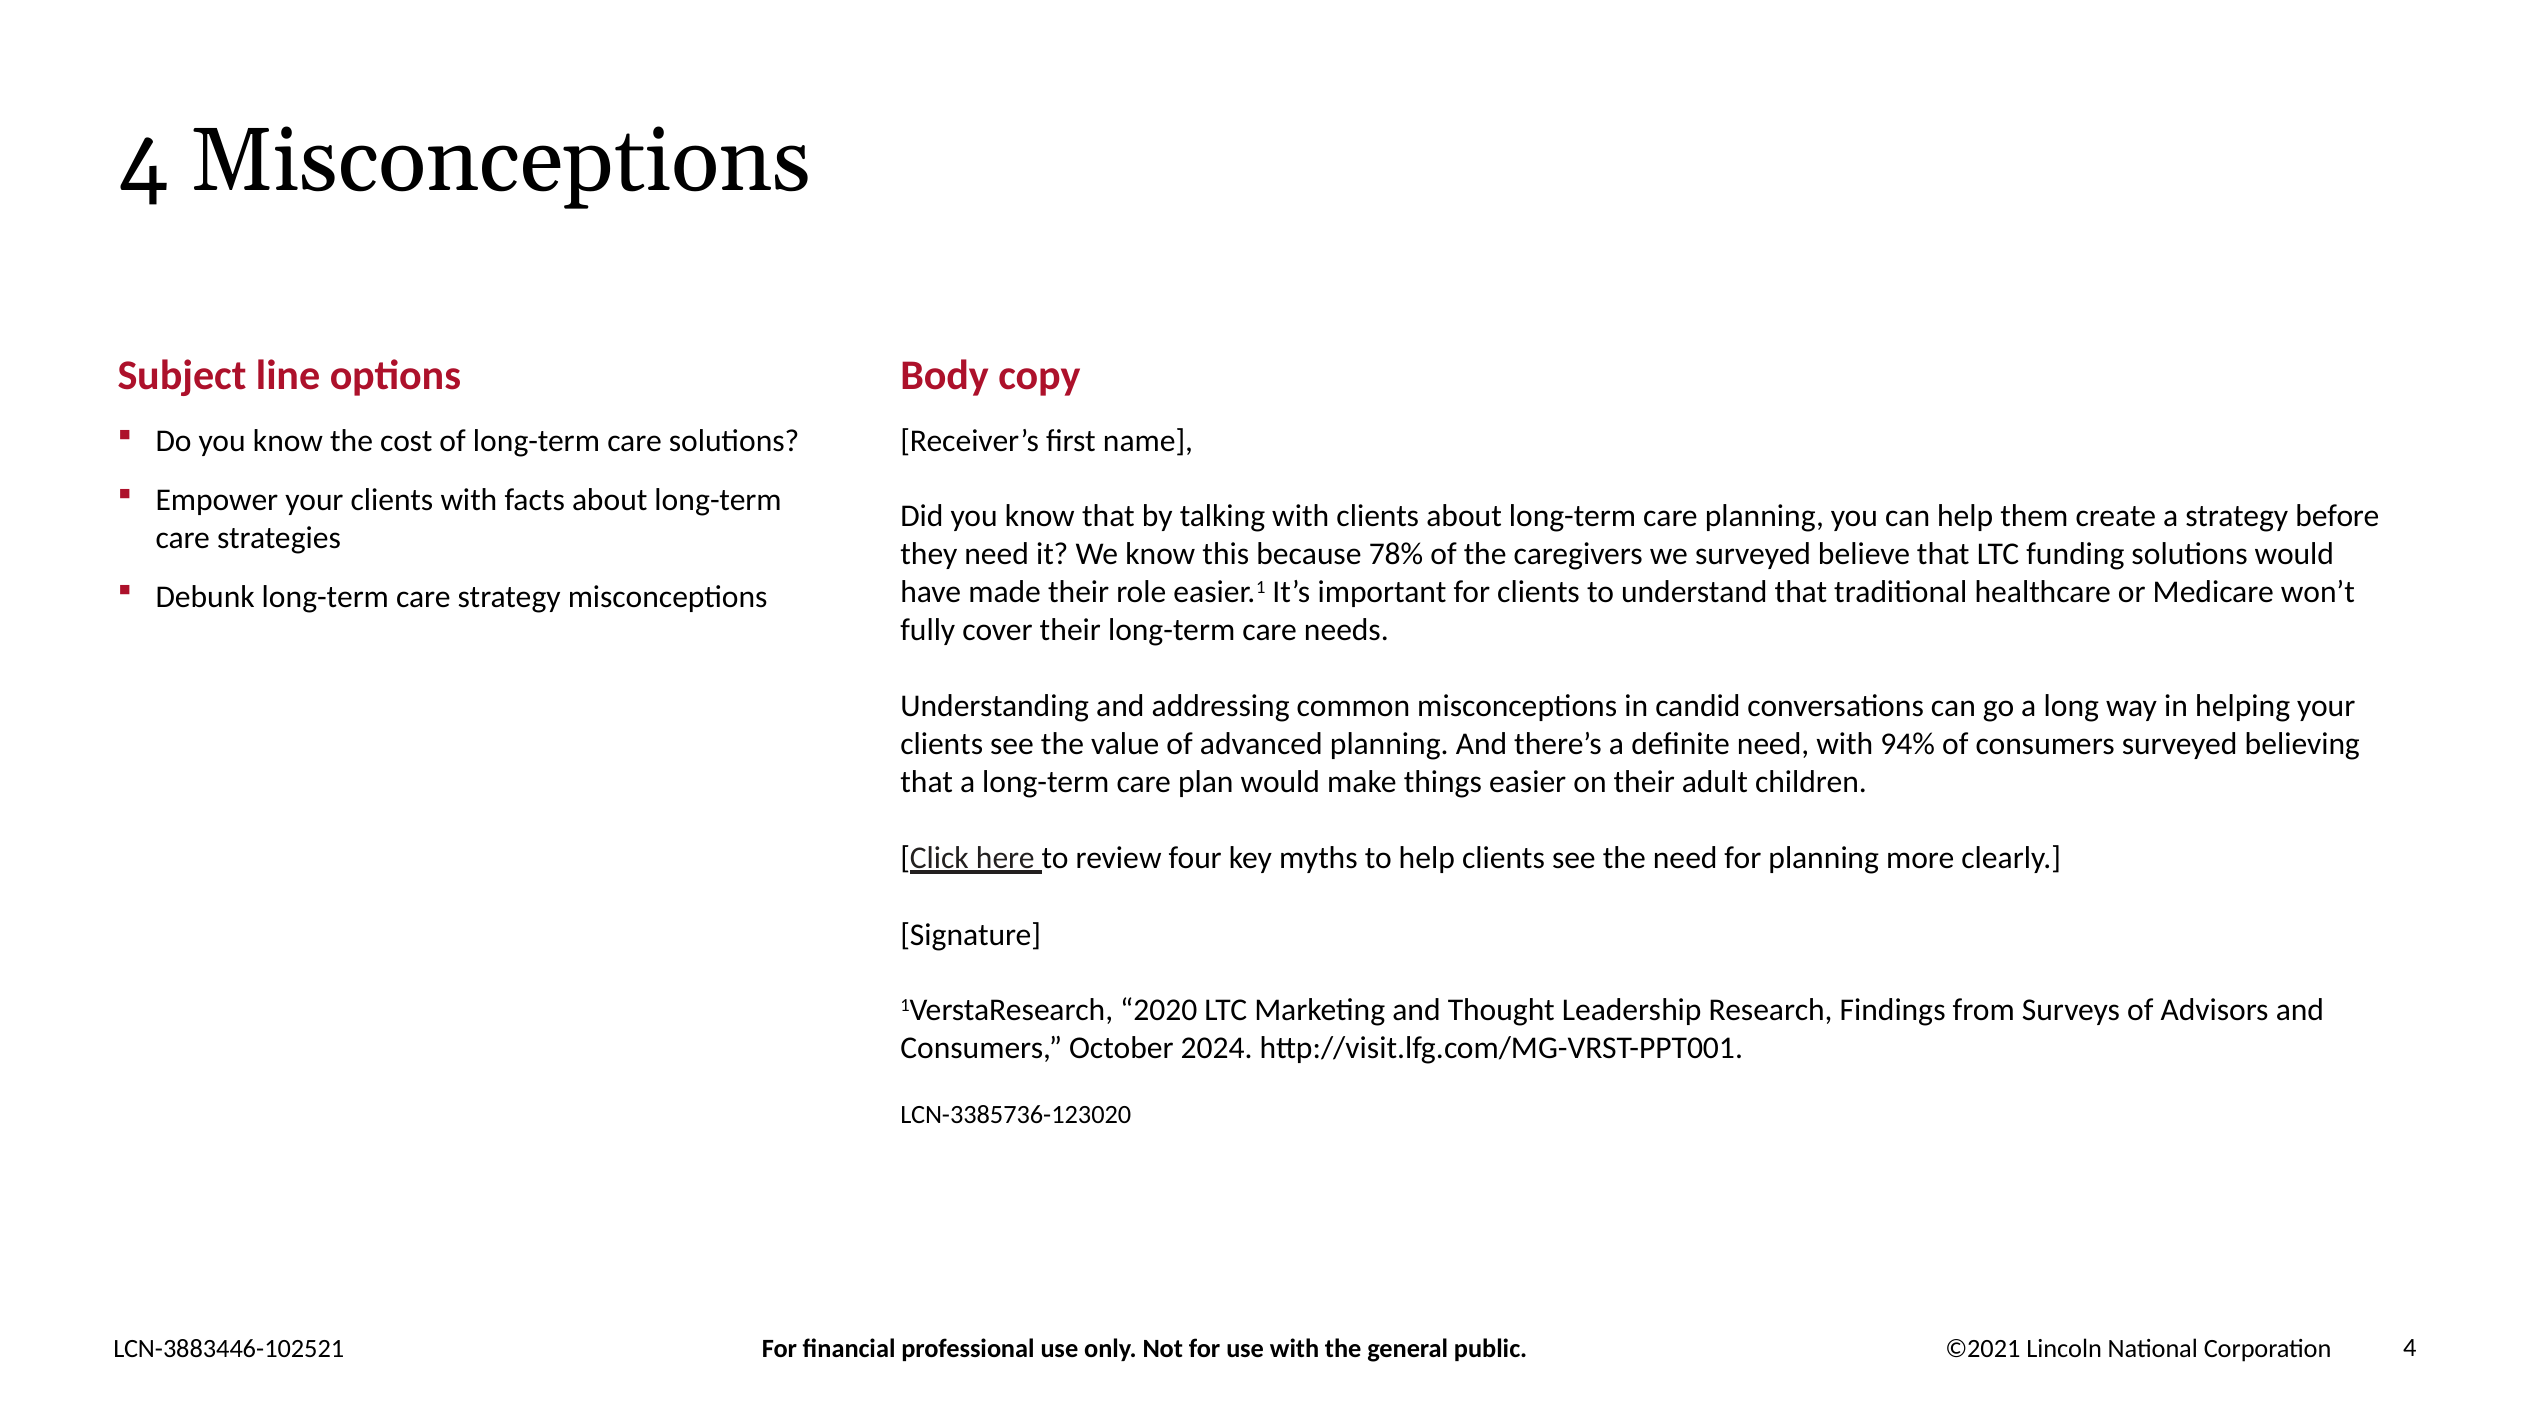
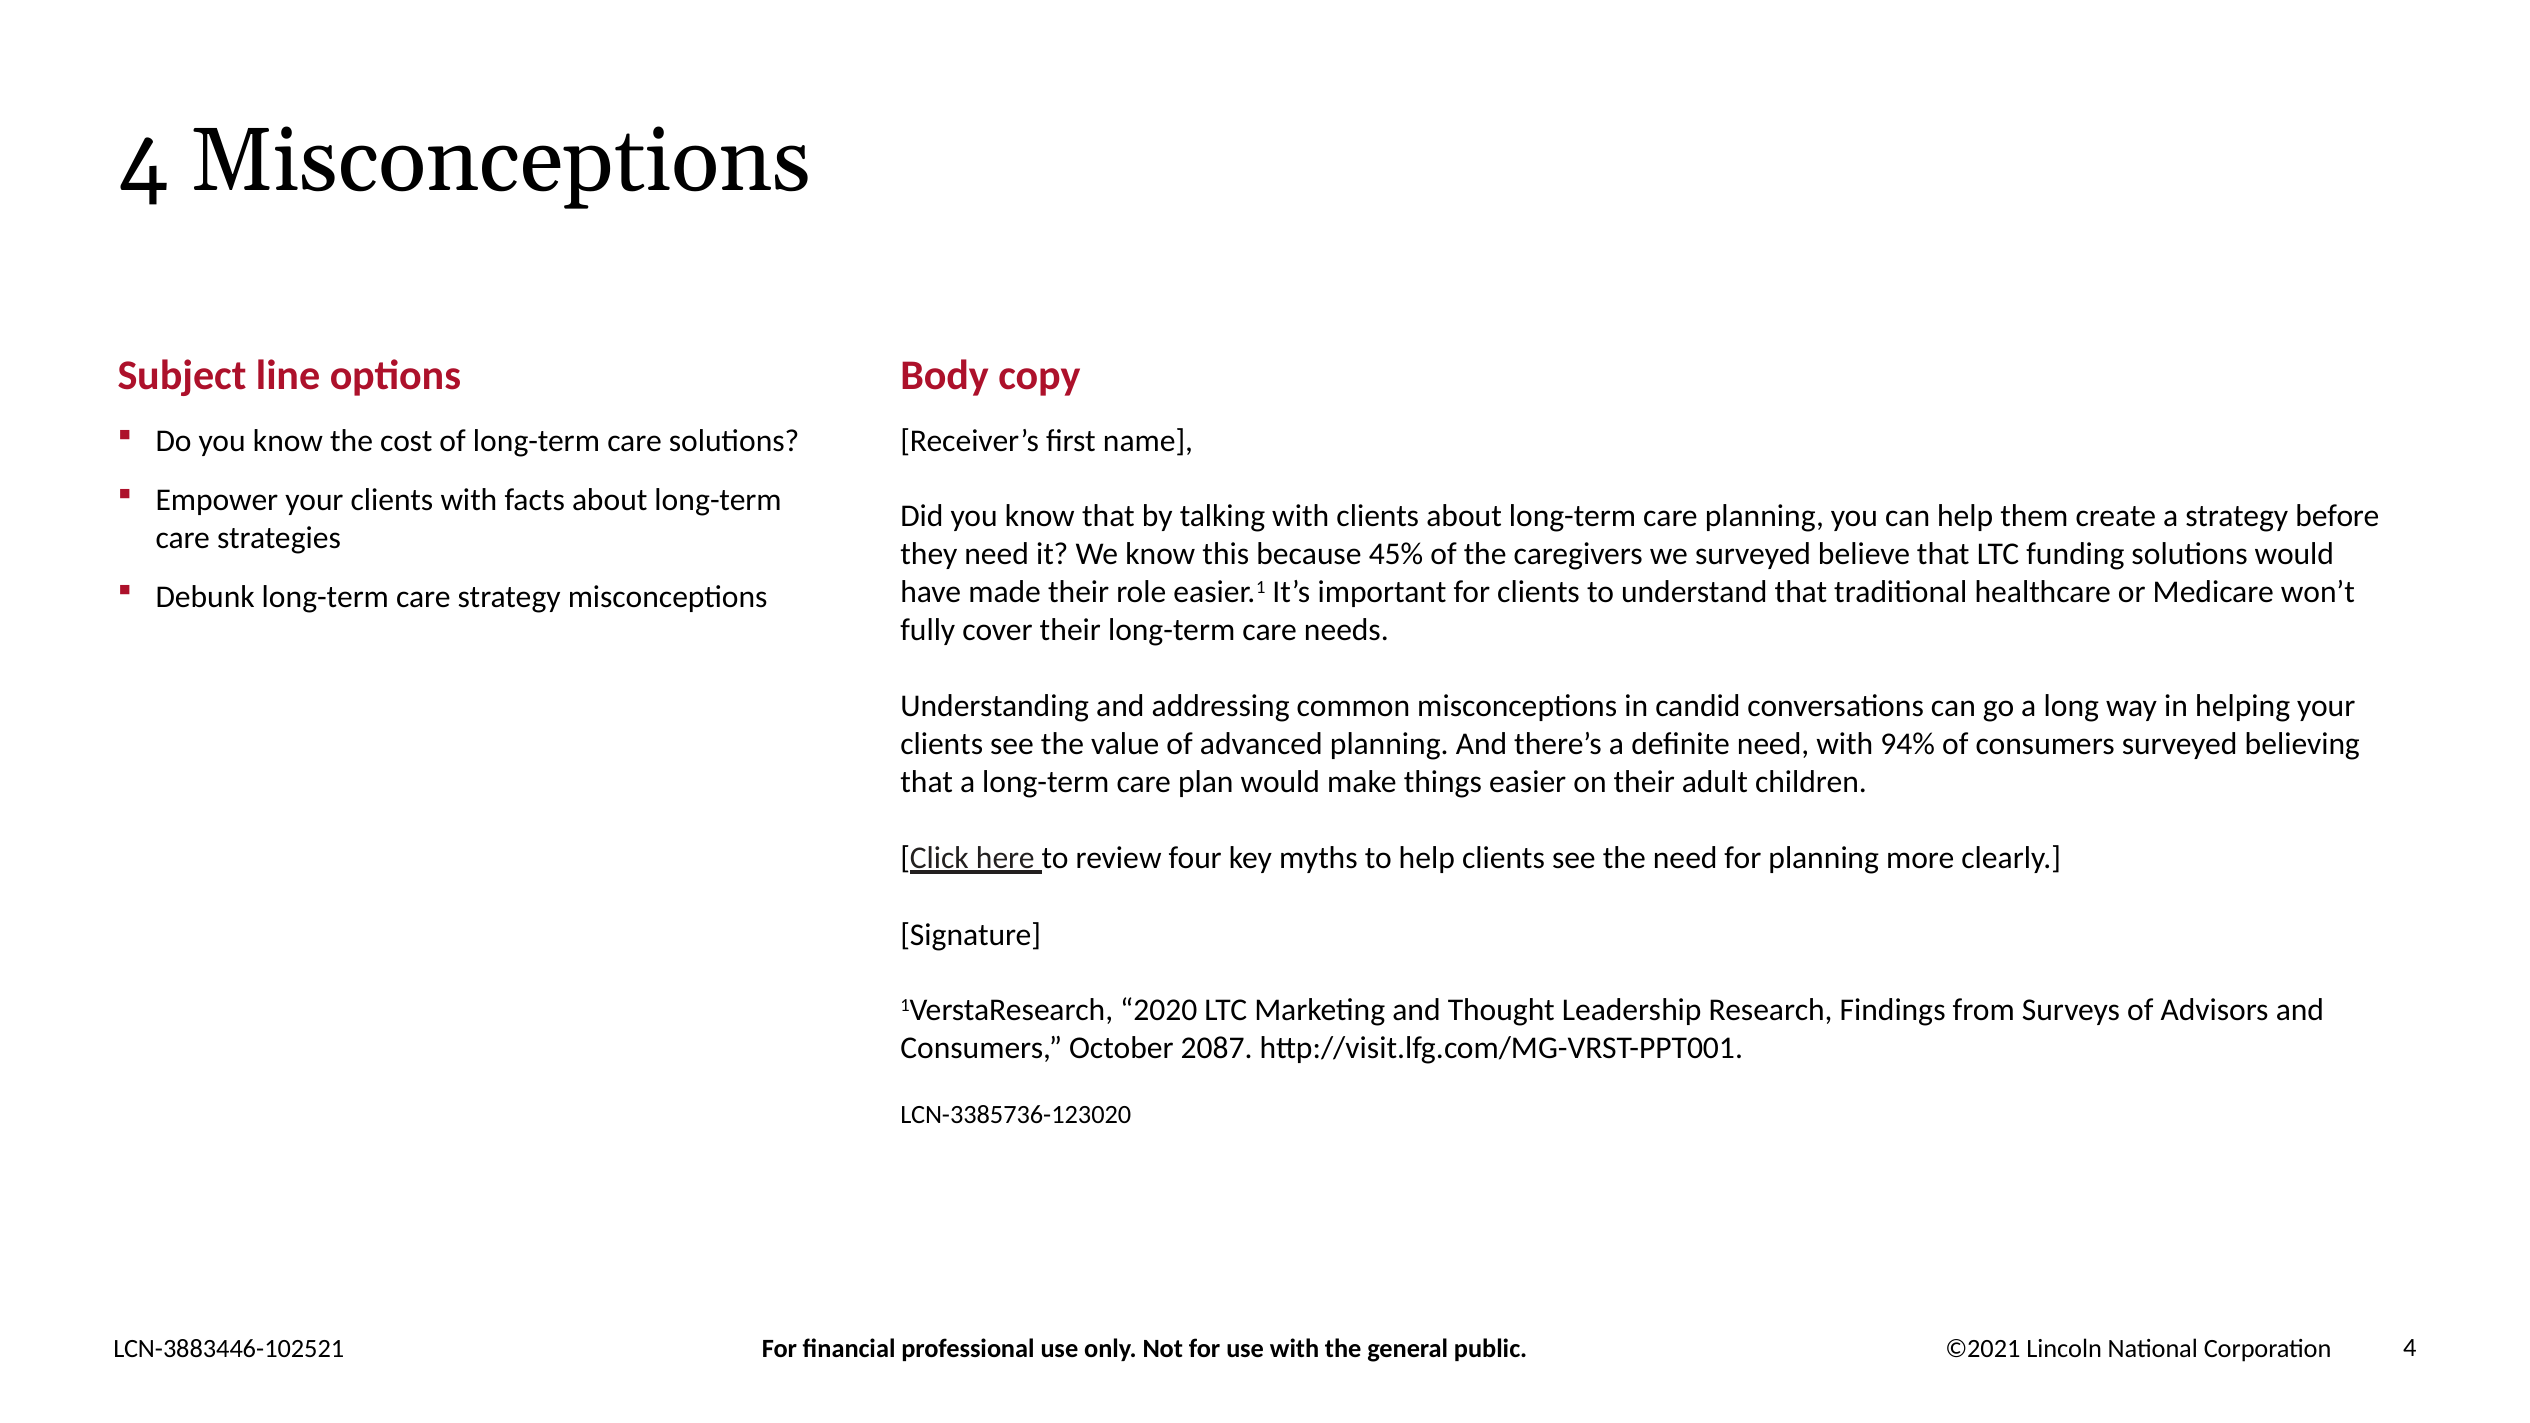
78%: 78% -> 45% (1396, 555)
2024: 2024 -> 2087 (1217, 1049)
